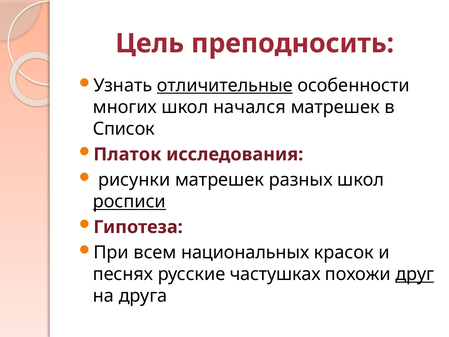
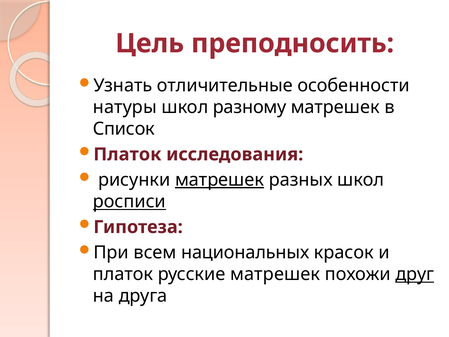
отличительные underline: present -> none (225, 85)
многих: многих -> натуры (125, 107)
начался: начался -> разному (250, 107)
матрешек underline: none -> present (220, 180)
песнях: песнях -> платок (123, 274)
русские частушках: частушках -> матрешек (275, 274)
